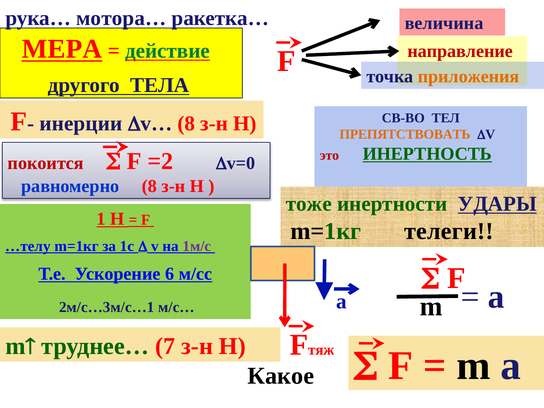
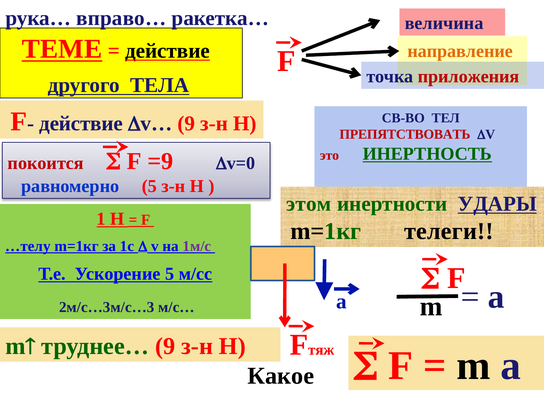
мотора…: мотора… -> вправо… (121, 18)
МЕРА: МЕРА -> ТЕМЕ (62, 49)
действие colour: green -> black (167, 51)
направление colour: red -> orange (460, 51)
приложения colour: orange -> red (469, 77)
инерции: инерции -> действие (81, 123)
8: 8 -> 9 (186, 123)
ПРЕПЯТСТВОВАТЬ colour: orange -> red (405, 134)
=2: =2 -> =9 (160, 161)
равномерно 8: 8 -> 5 (150, 186)
тоже: тоже -> этом (309, 204)
Ускорение 6: 6 -> 5 (170, 274)
2м/с…3м/с…1: 2м/с…3м/с…1 -> 2м/с…3м/с…3 (107, 307)
труднее… 7: 7 -> 9 (165, 346)
